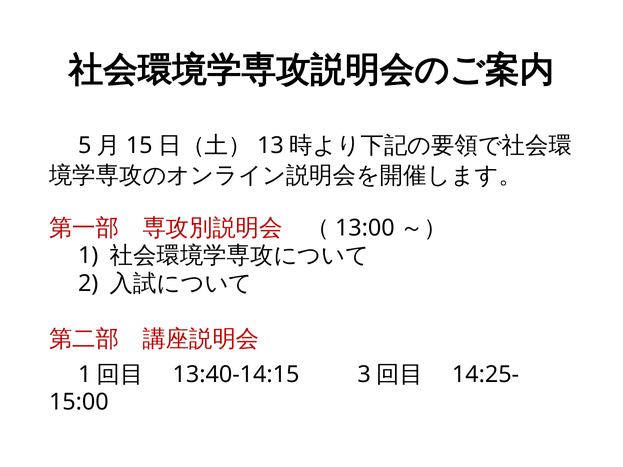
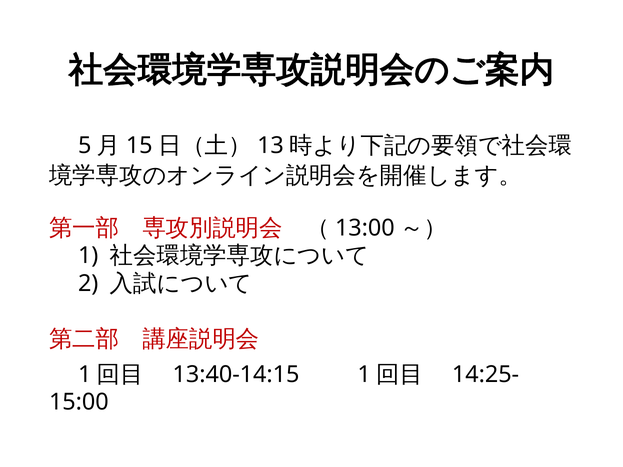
13:40-14:15 3: 3 -> 1 (364, 375)
